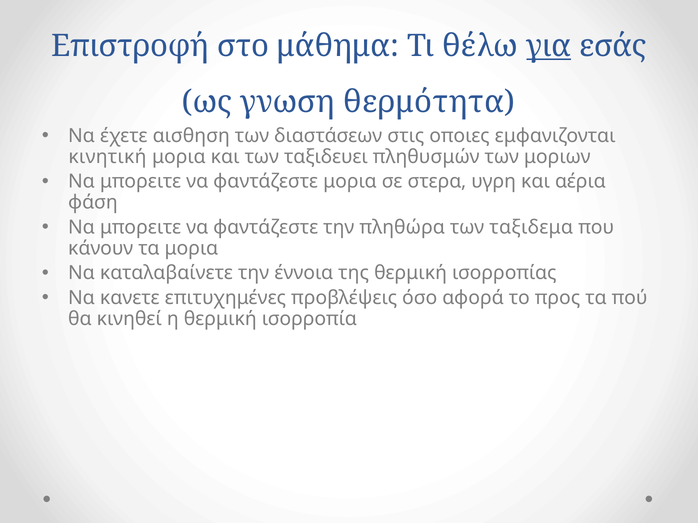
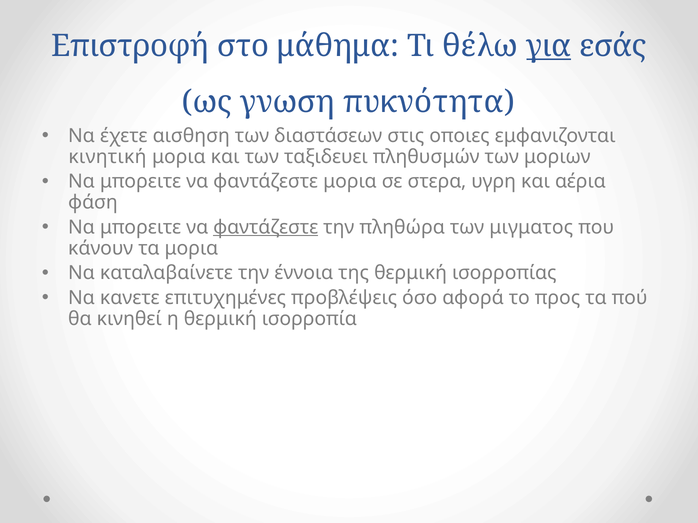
θερμότητα: θερμότητα -> πυκνότητα (429, 102)
φαντάζεστε underline: none -> present (266, 228)
ταξιδεμα: ταξιδεμα -> μιγματος (531, 228)
